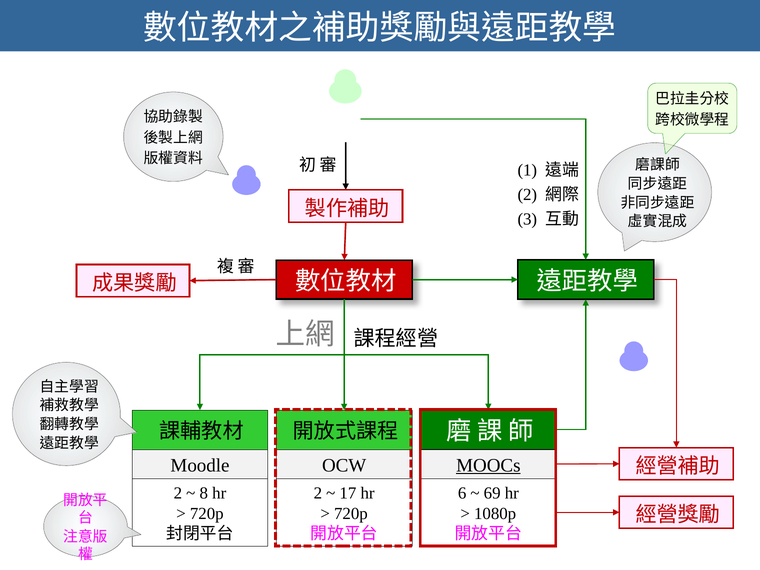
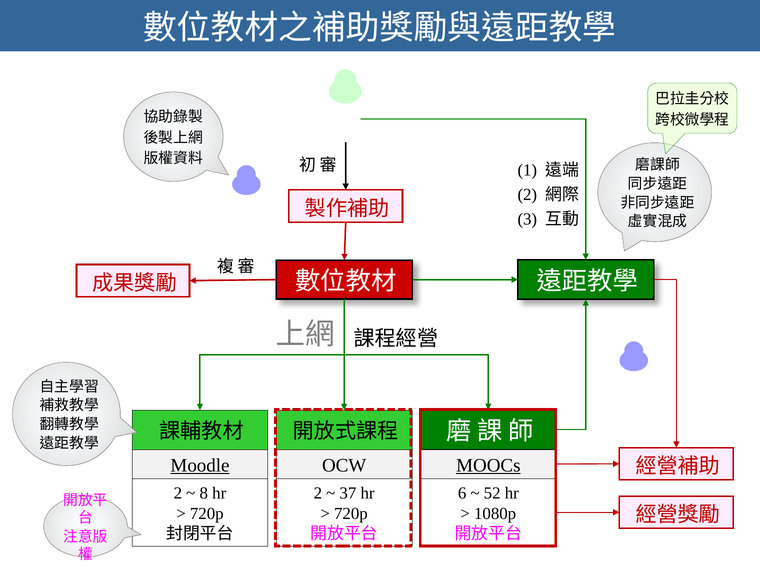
Moodle underline: none -> present (200, 465)
17: 17 -> 37 (348, 493)
69: 69 -> 52 (492, 493)
